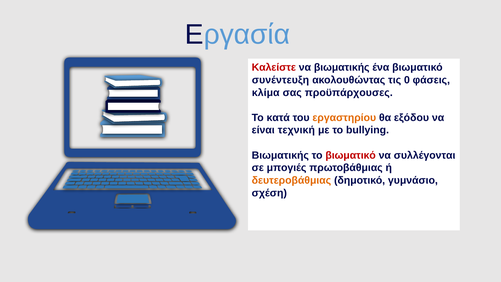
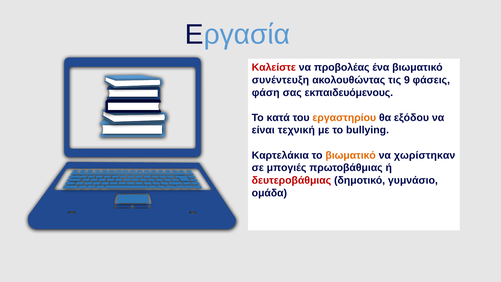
να βιωματικής: βιωματικής -> προβολέας (342, 67)
0: 0 -> 9 (407, 80)
κλίμα: κλίμα -> φάση (266, 93)
προϋπάρχουσες: προϋπάρχουσες -> εκπαιδευόμενους (349, 93)
Βιωματικής: Βιωματικής -> Καρτελάκια (280, 155)
βιωματικό colour: red -> orange (351, 155)
συλλέγονται: συλλέγονται -> χωρίστηκαν (425, 155)
δευτεροβάθμιας colour: orange -> red (291, 180)
σχέση: σχέση -> ομάδα (269, 193)
